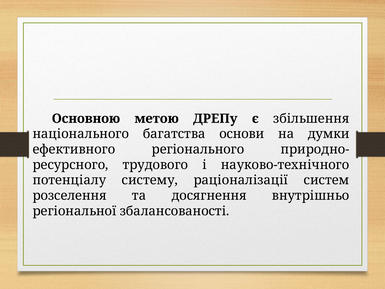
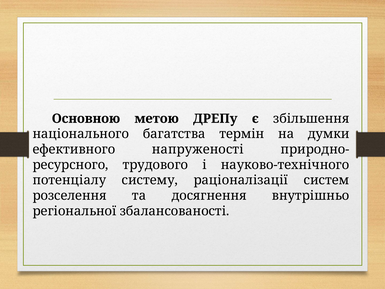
основи: основи -> термін (242, 134)
регіонального: регіонального -> напруженості (198, 149)
